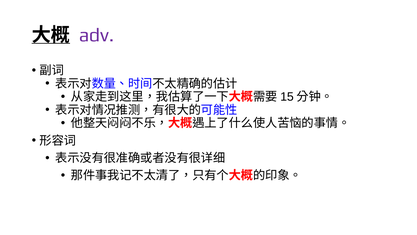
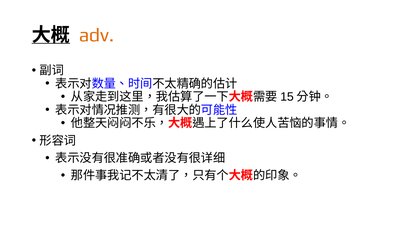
adv colour: purple -> orange (96, 35)
